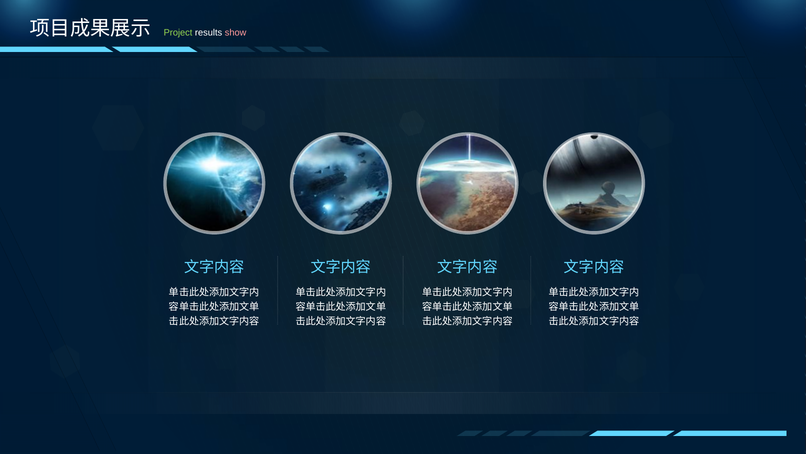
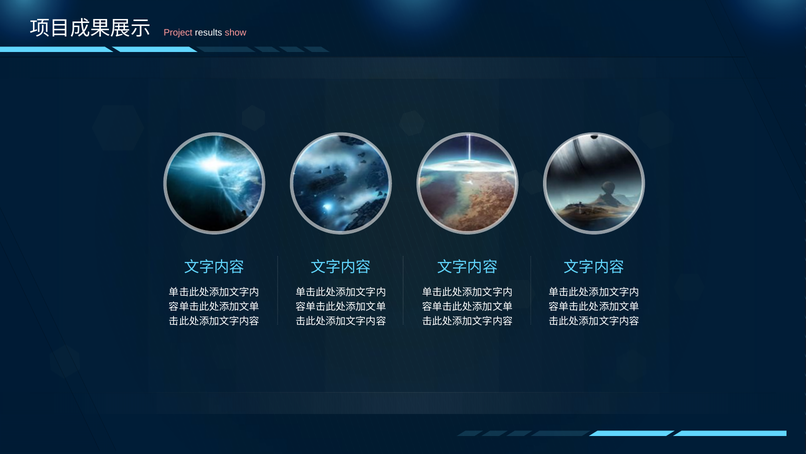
Project colour: light green -> pink (178, 32)
